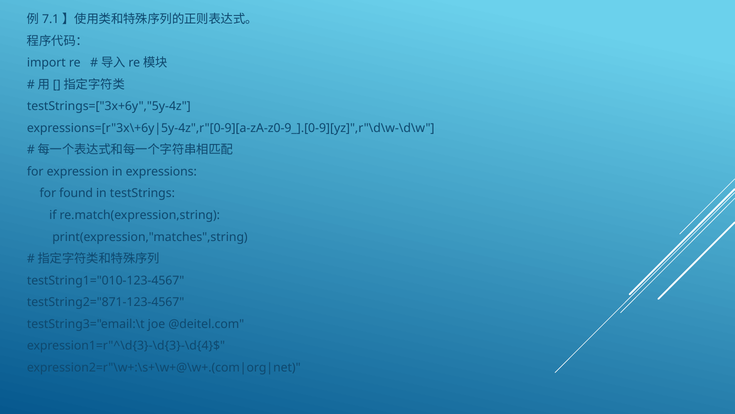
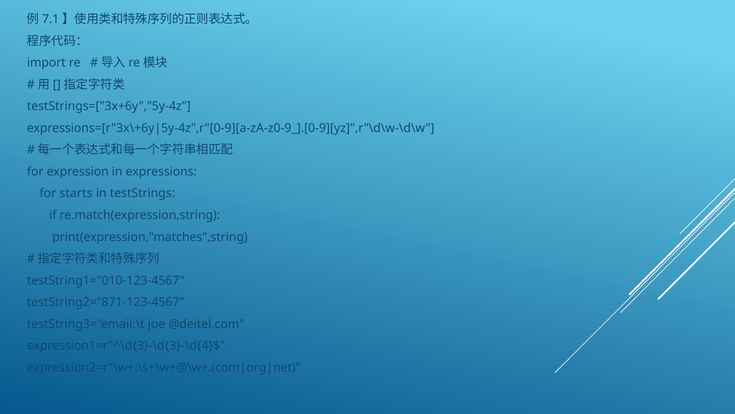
found: found -> starts (76, 193)
